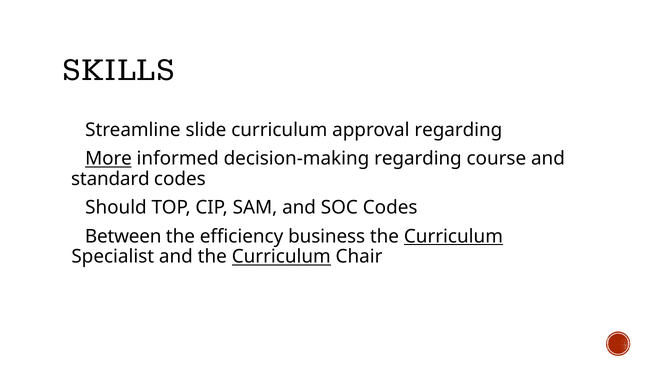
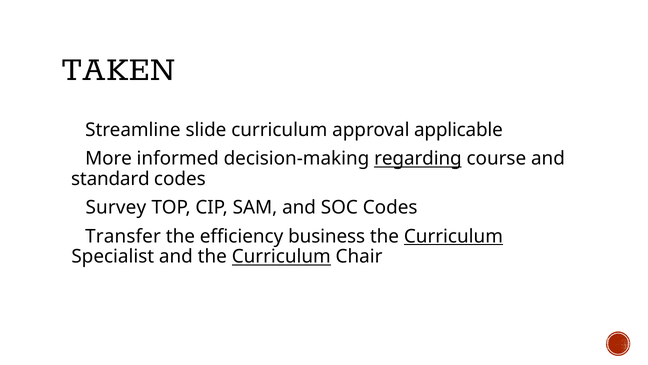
SKILLS: SKILLS -> TAKEN (119, 68)
approval regarding: regarding -> applicable (458, 130)
More underline: present -> none (109, 159)
regarding underline: none -> present (418, 159)
Should: Should -> Survey (116, 207)
Between: Between -> Transfer (123, 236)
